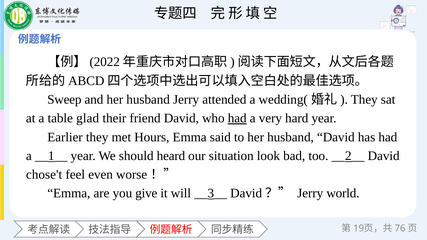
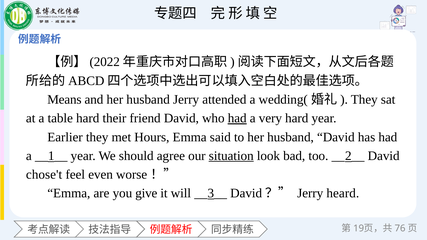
Sweep: Sweep -> Means (64, 100)
table glad: glad -> hard (88, 118)
heard: heard -> agree (171, 156)
situation underline: none -> present (231, 156)
world: world -> heard (343, 193)
